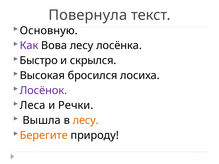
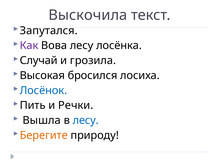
Повернула: Повернула -> Выскочила (88, 15)
Основную: Основную -> Запутался (49, 31)
Быстро: Быстро -> Случай (39, 61)
скрылся: скрылся -> грозила (93, 61)
Лосёнок colour: purple -> blue (43, 91)
Леса: Леса -> Пить (33, 105)
лесу colour: orange -> blue (86, 120)
